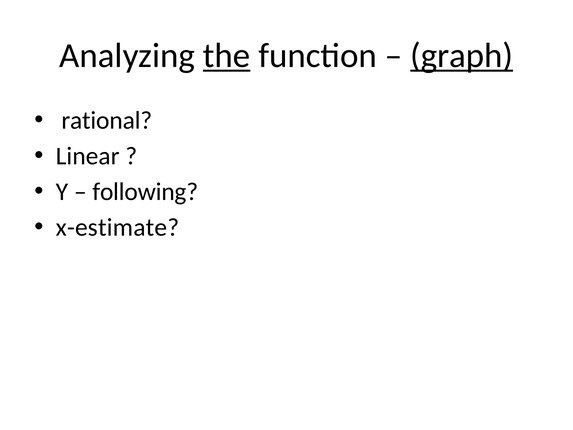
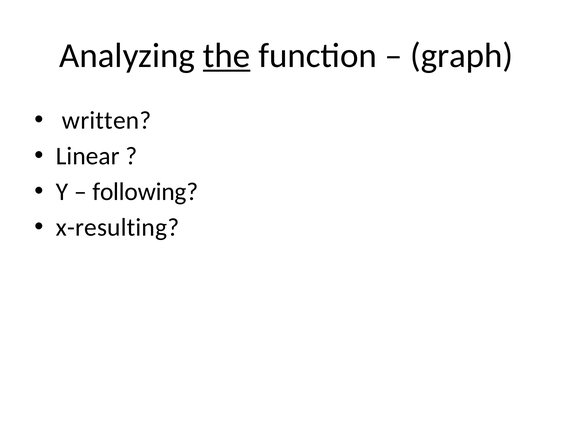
graph underline: present -> none (462, 55)
rational: rational -> written (107, 120)
x-estimate: x-estimate -> x-resulting (118, 227)
